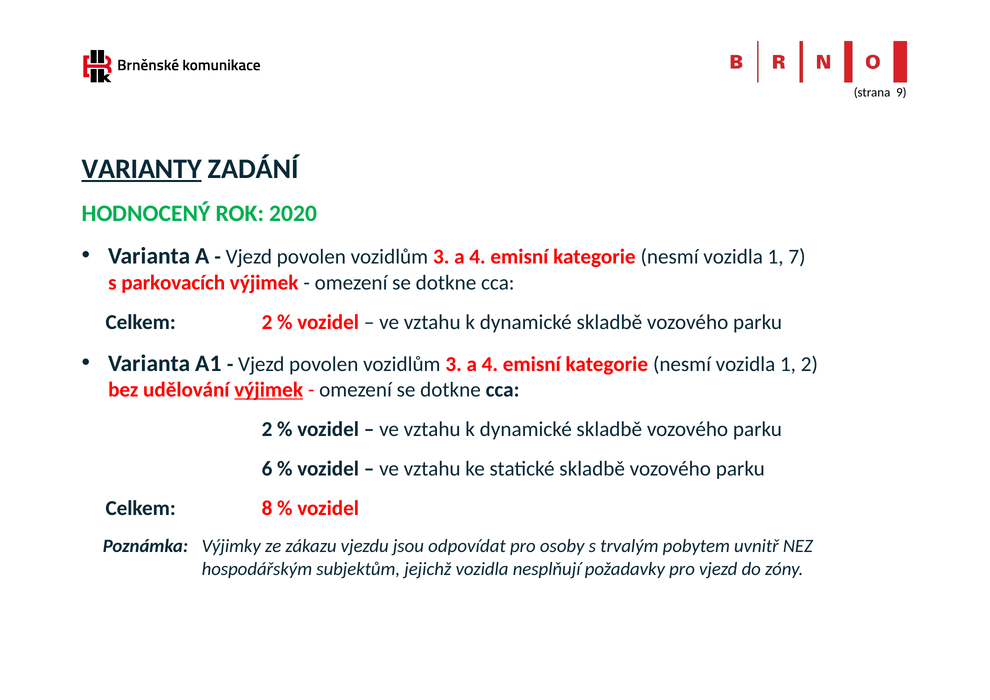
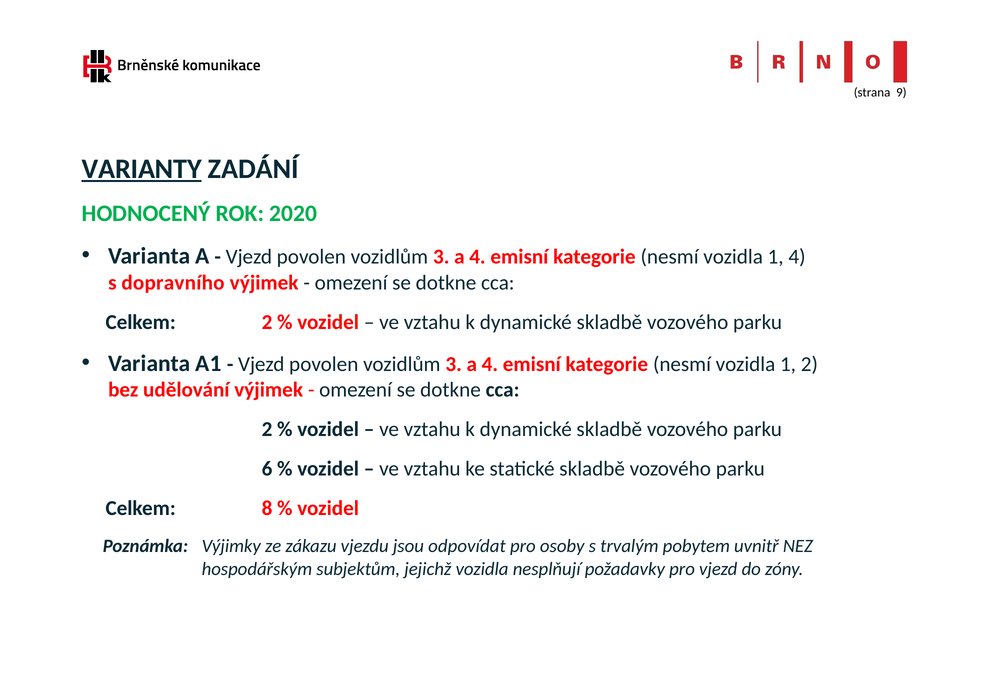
1 7: 7 -> 4 (797, 257)
parkovacích: parkovacích -> dopravního (173, 283)
výjimek underline: present -> none (269, 390)
